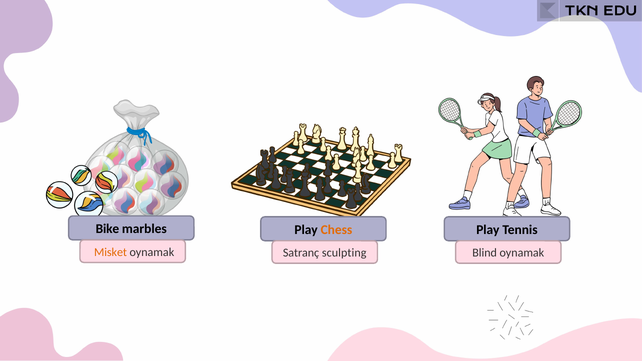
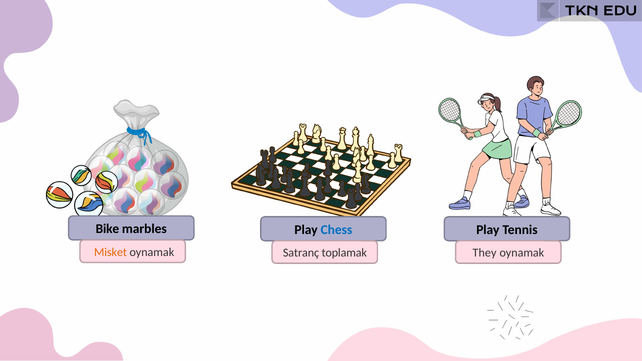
Chess colour: orange -> blue (336, 230)
sculpting: sculpting -> toplamak (344, 253)
Blind: Blind -> They (485, 253)
